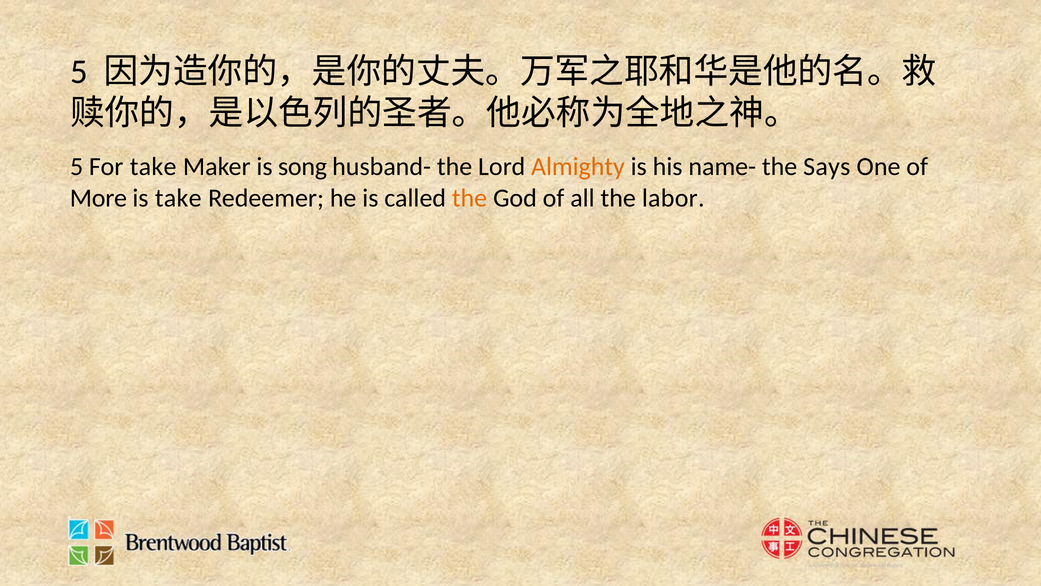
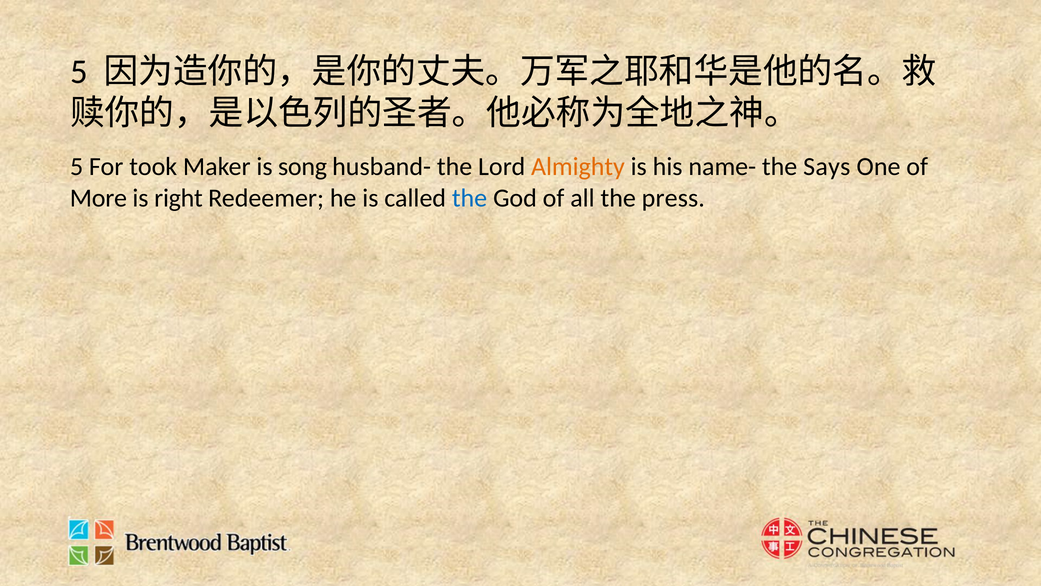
For take: take -> took (153, 167)
is take: take -> right (178, 198)
the colour: orange -> blue (470, 198)
labor: labor -> press (673, 198)
